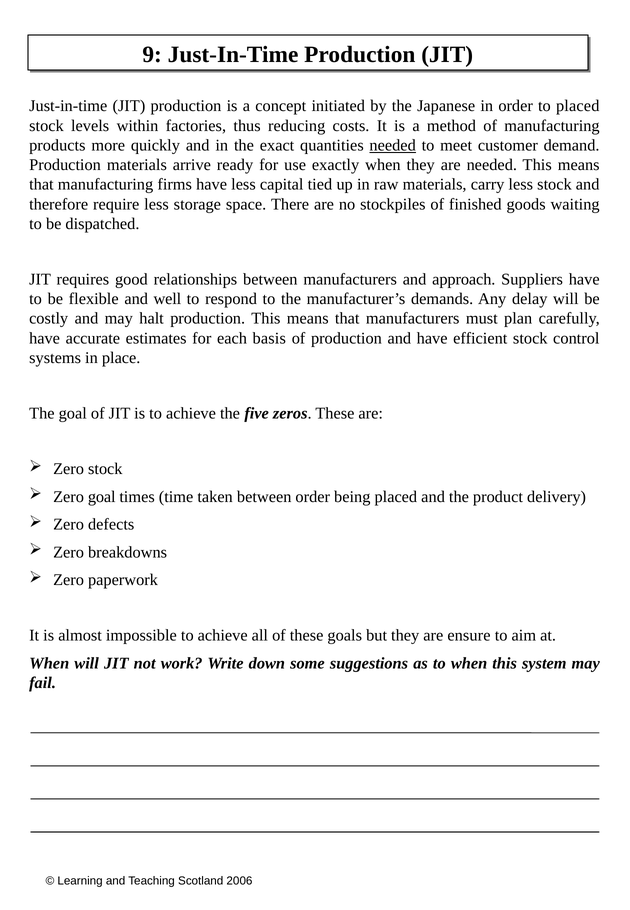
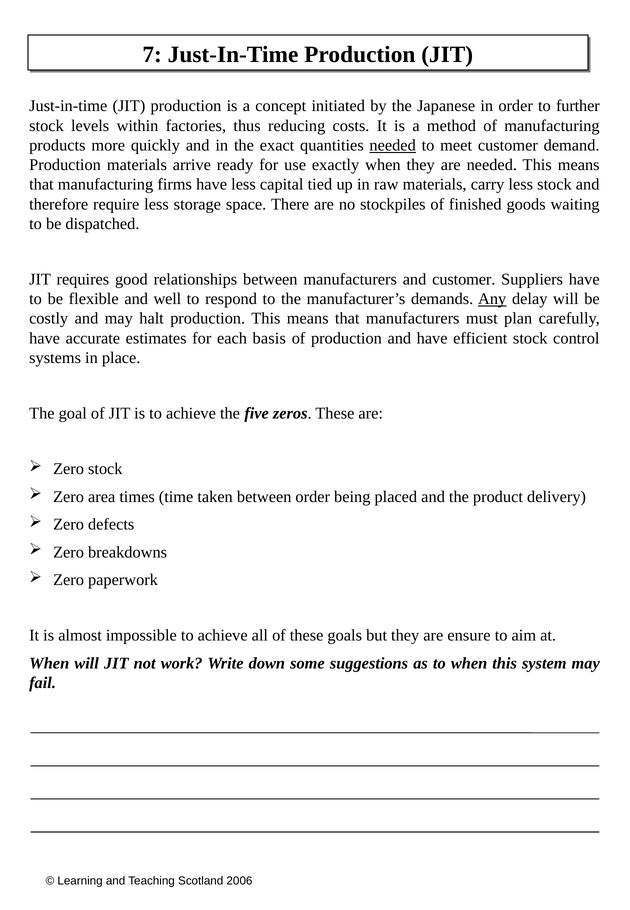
9: 9 -> 7 (152, 55)
to placed: placed -> further (578, 106)
and approach: approach -> customer (464, 279)
Any underline: none -> present (492, 299)
Zero goal: goal -> area (102, 497)
